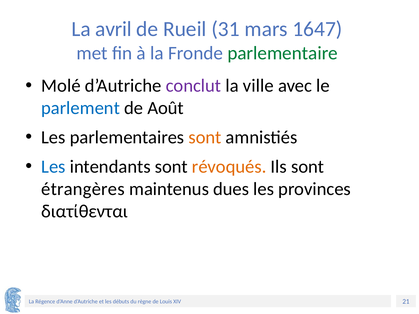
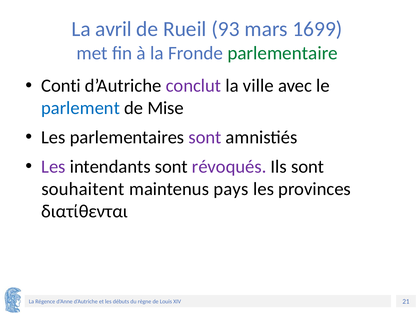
31: 31 -> 93 (226, 29)
1647: 1647 -> 1699 (317, 29)
Molé: Molé -> Conti (61, 86)
Août: Août -> Mise (166, 108)
sont colour: orange -> purple (205, 138)
Les colour: blue -> purple (53, 167)
révoqués colour: orange -> purple (229, 167)
étrangères: étrangères -> souhaitent (83, 189)
dues: dues -> pays (231, 189)
